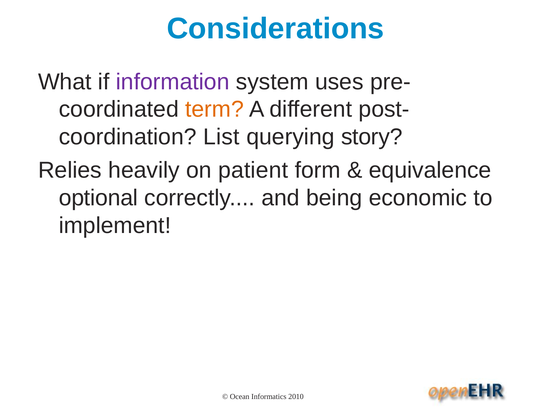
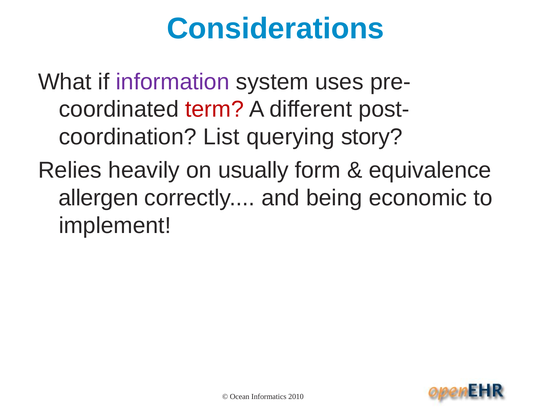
term colour: orange -> red (215, 109)
patient: patient -> usually (253, 170)
optional: optional -> allergen (98, 198)
